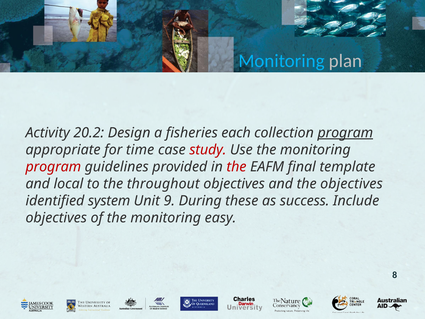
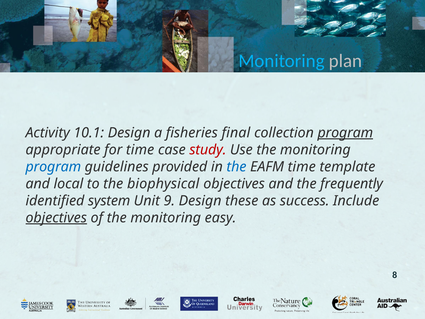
20.2: 20.2 -> 10.1 (89, 133)
each: each -> final (236, 133)
program colour: red -> blue (53, 167)
the colour: red -> blue (236, 167)
EAFM final: final -> time (302, 167)
throughout: throughout -> biophysical (163, 184)
the objectives: objectives -> frequently (352, 184)
9 During: During -> Design (200, 201)
objectives underline: none -> present (56, 218)
